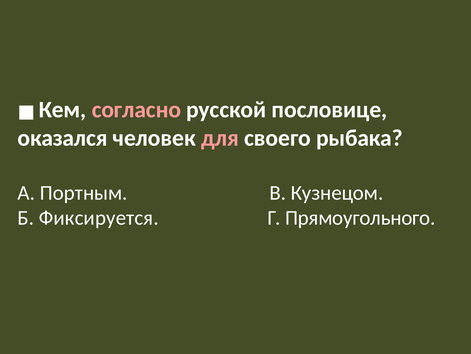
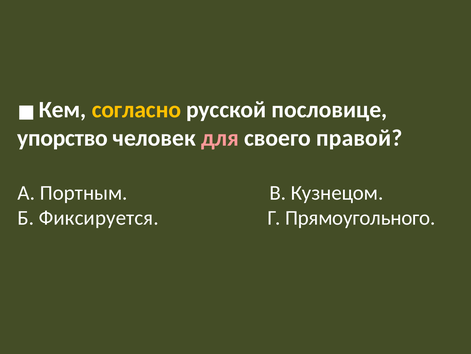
согласно colour: pink -> yellow (136, 109)
оказался: оказался -> упорство (63, 138)
рыбака: рыбака -> правой (359, 138)
